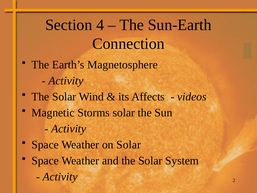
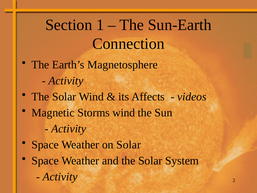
4: 4 -> 1 (100, 25)
Storms solar: solar -> wind (124, 113)
